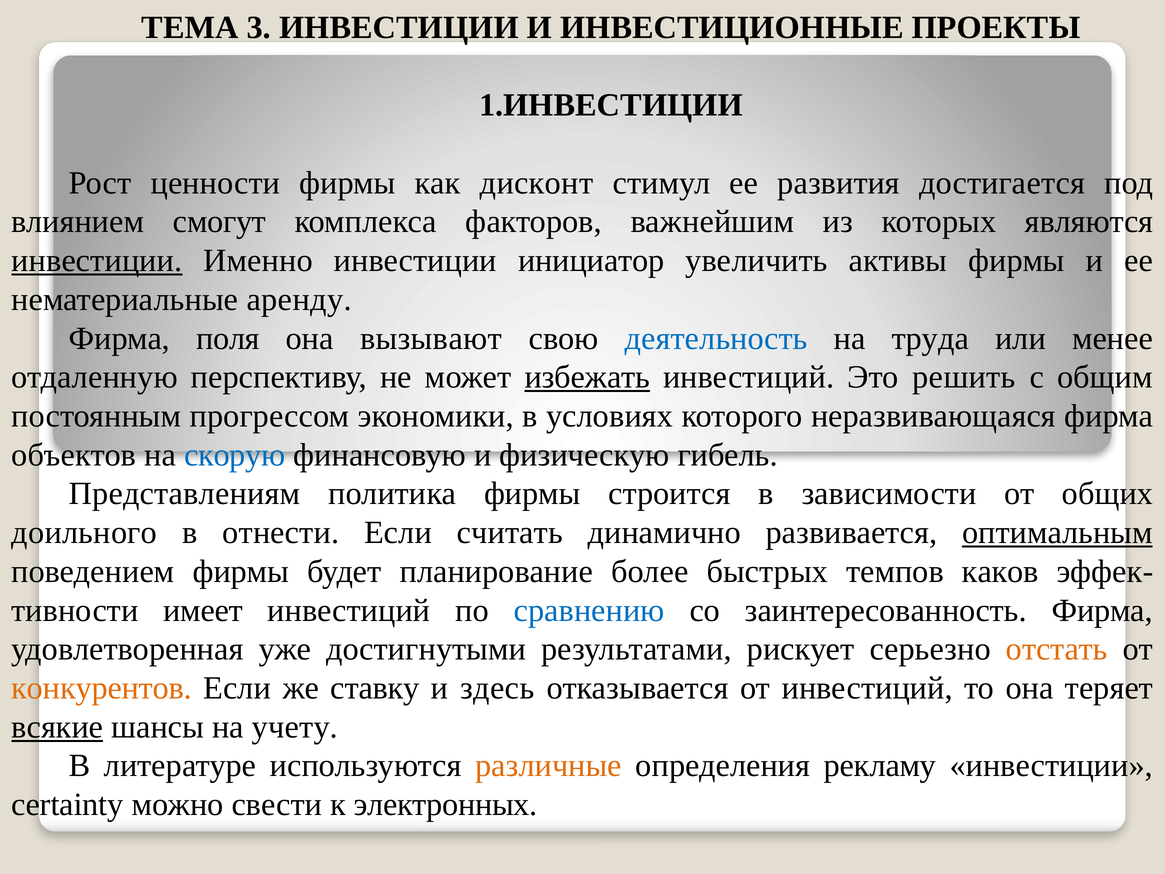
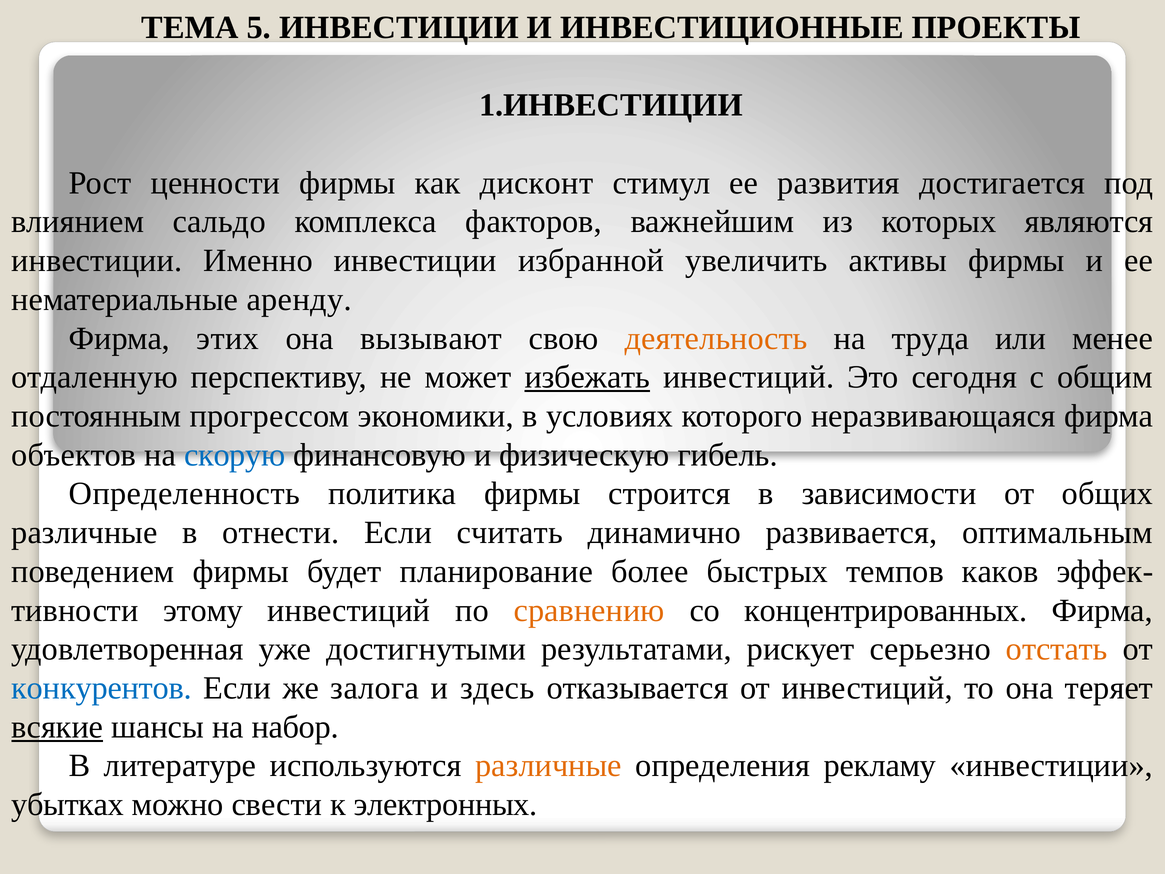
3: 3 -> 5 (259, 27)
смогут: смогут -> сальдо (219, 222)
инвестиции underline: present -> none (97, 261)
инициатор: инициатор -> избранной (591, 261)
поля: поля -> этих (228, 338)
деятельность colour: blue -> orange (716, 338)
решить: решить -> сегодня (964, 377)
Представлениям: Представлениям -> Определенность (184, 494)
доильного: доильного -> различные (84, 532)
оптимальным underline: present -> none (1057, 532)
имеет: имеет -> этому (203, 610)
сравнению colour: blue -> orange (589, 610)
заинтересованность: заинтересованность -> концентрированных (886, 610)
конкурентов colour: orange -> blue (102, 688)
ставку: ставку -> залога (375, 688)
учету: учету -> набор (295, 727)
certainty: certainty -> убытках (68, 804)
